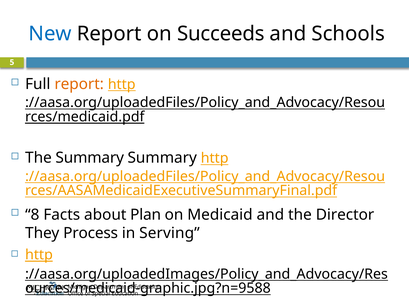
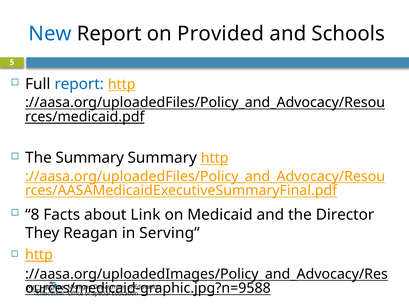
Succeeds: Succeeds -> Provided (221, 34)
report colour: orange -> blue (79, 84)
Plan: Plan -> Link (145, 214)
Process: Process -> Reagan (91, 233)
